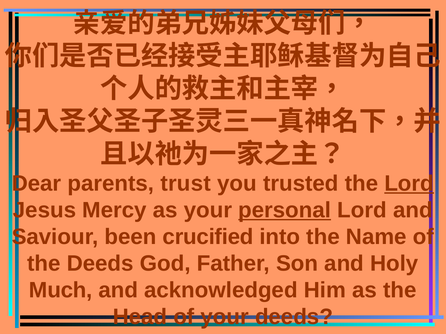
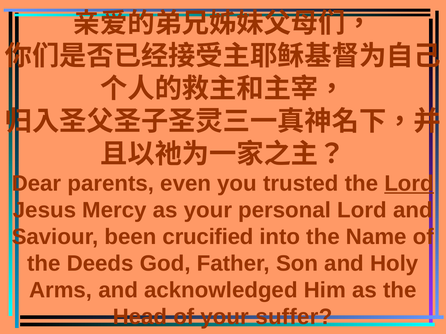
trust: trust -> even (186, 184)
personal underline: present -> none (285, 210)
Much: Much -> Arms (61, 291)
your deeds: deeds -> suffer (294, 317)
